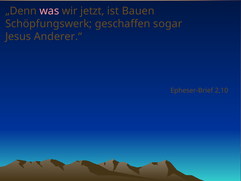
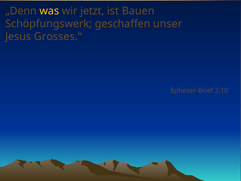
was colour: pink -> yellow (49, 11)
sogar: sogar -> unser (168, 24)
Anderer.“: Anderer.“ -> Grosses.“ (58, 37)
